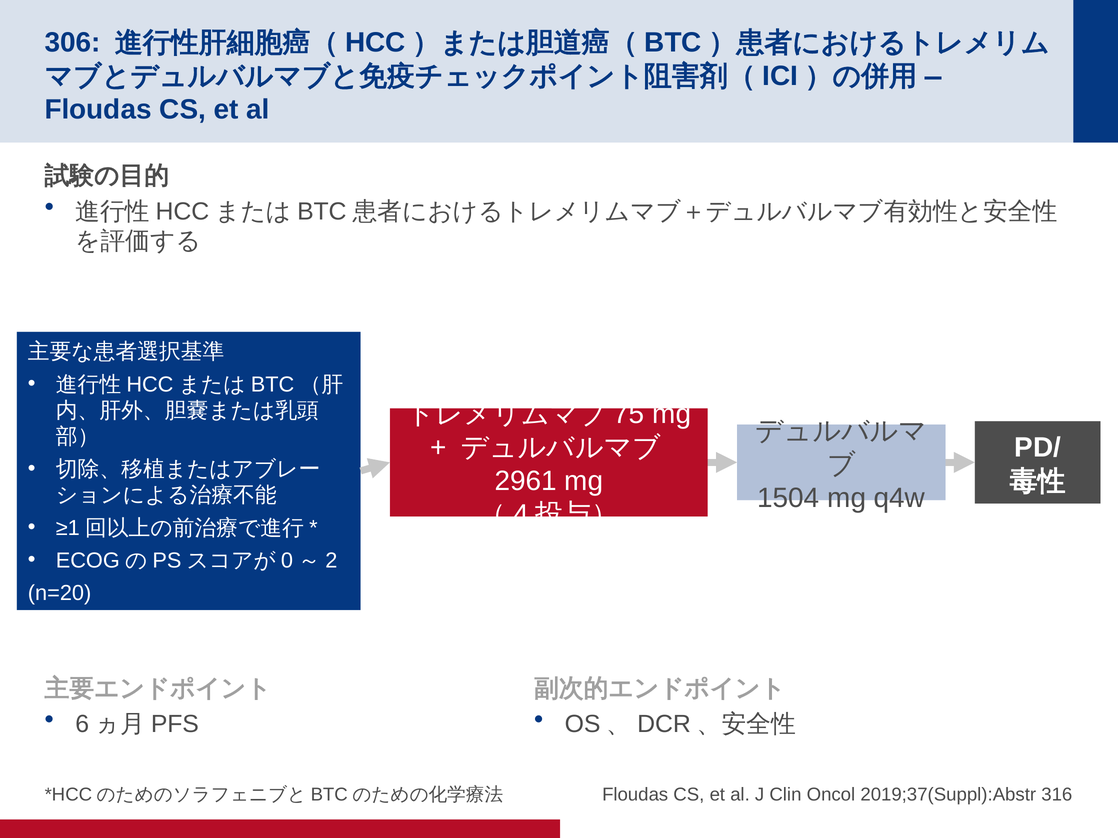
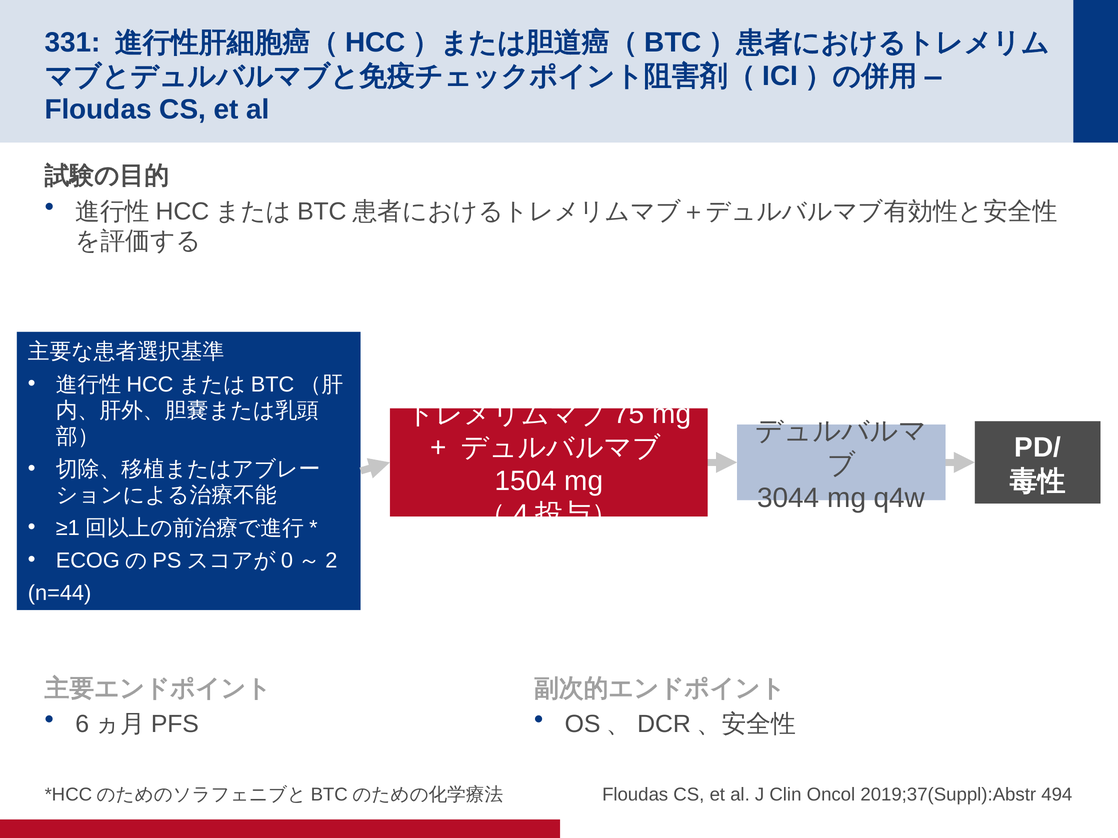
306: 306 -> 331 (73, 43)
2961: 2961 -> 1504 (526, 481)
1504: 1504 -> 3044 (788, 498)
n=20: n=20 -> n=44 (60, 593)
316: 316 -> 494 (1057, 795)
